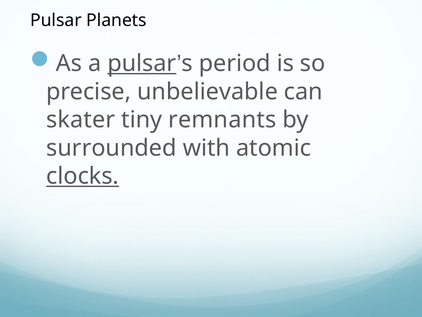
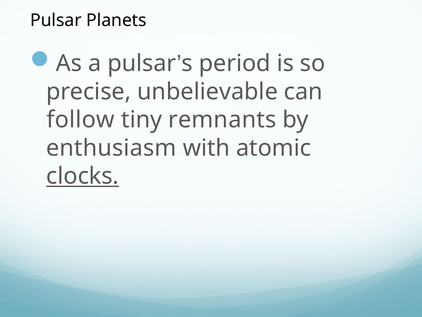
pulsar underline: present -> none (142, 63)
skater: skater -> follow (81, 120)
surrounded: surrounded -> enthusiasm (111, 148)
